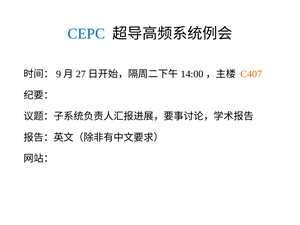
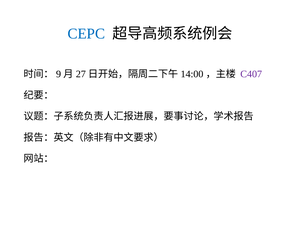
C407 colour: orange -> purple (251, 74)
